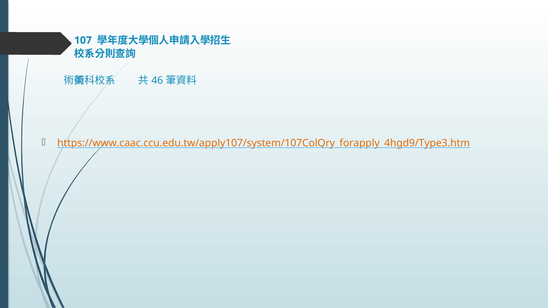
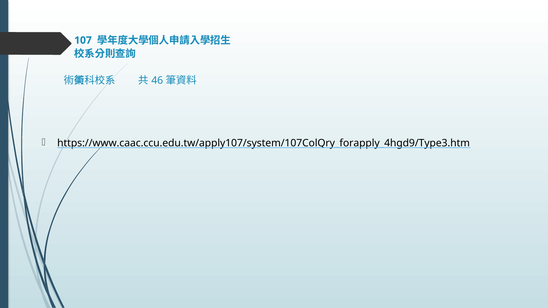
https://www.caac.ccu.edu.tw/apply107/system/107ColQry_forapply_4hgd9/Type3.htm colour: orange -> black (264, 143)
